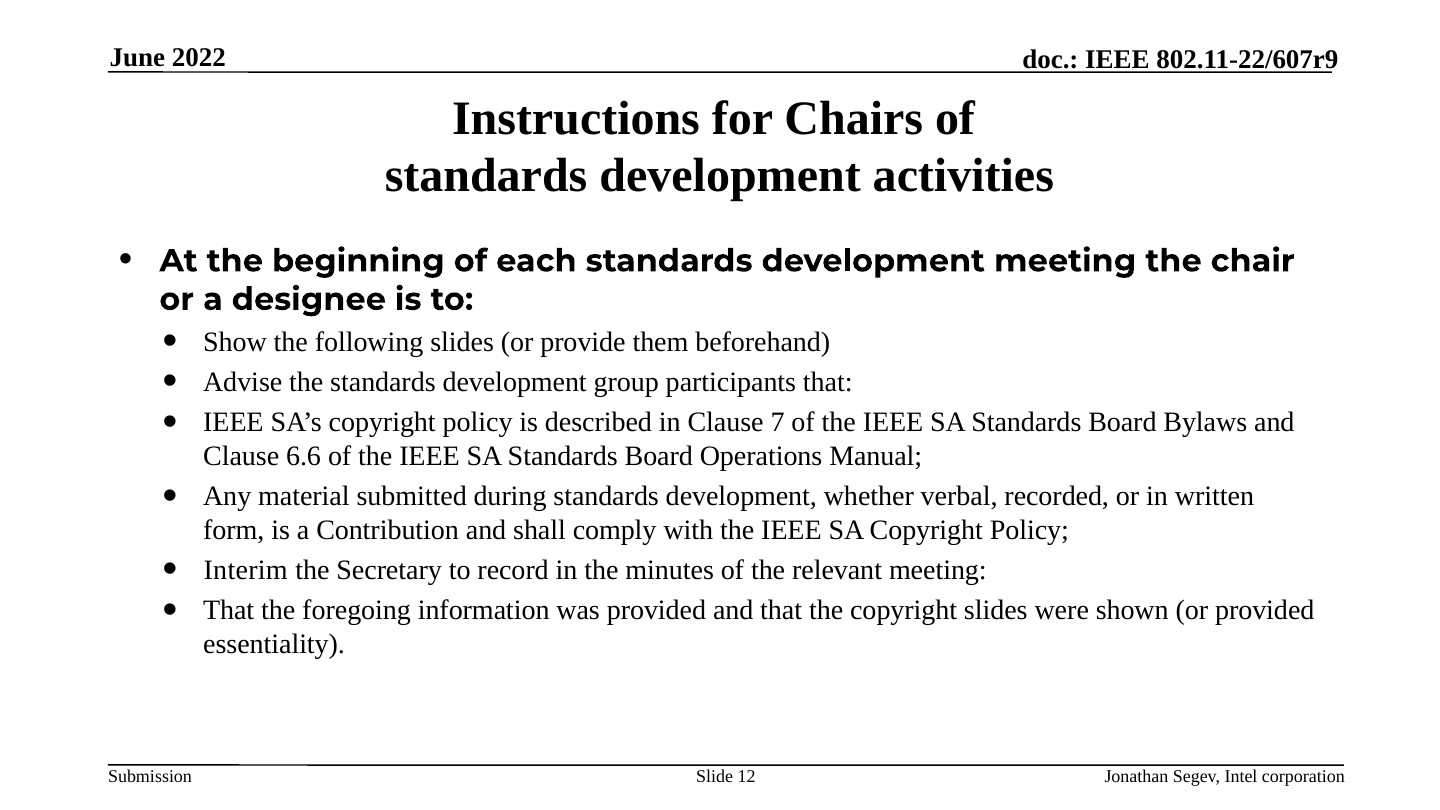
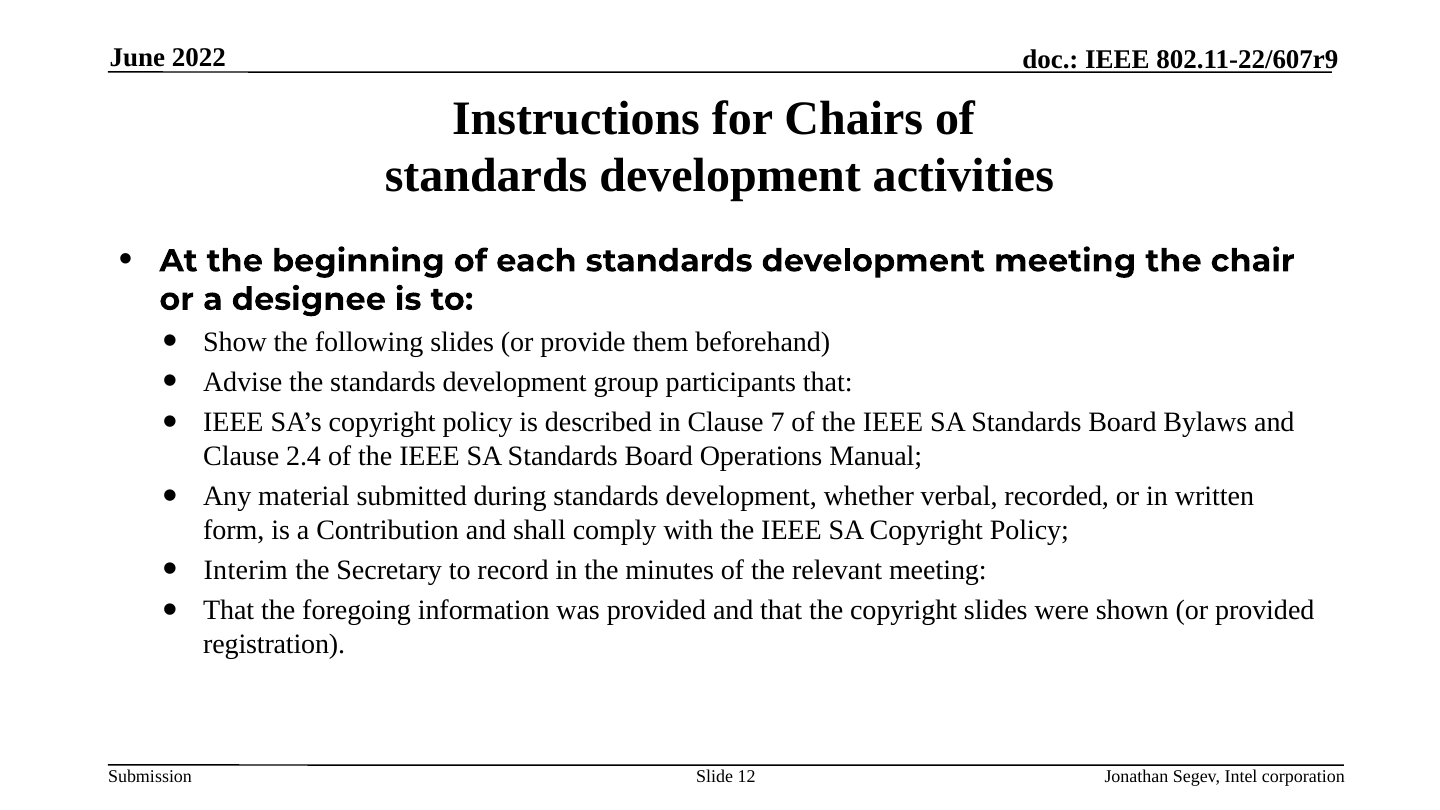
6.6: 6.6 -> 2.4 (304, 456)
essentiality: essentiality -> registration (274, 644)
